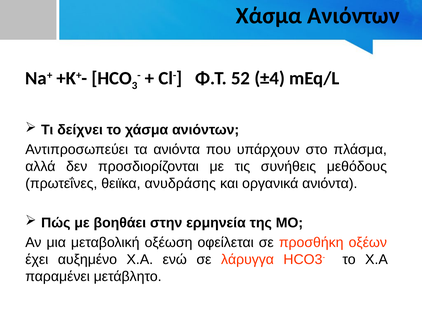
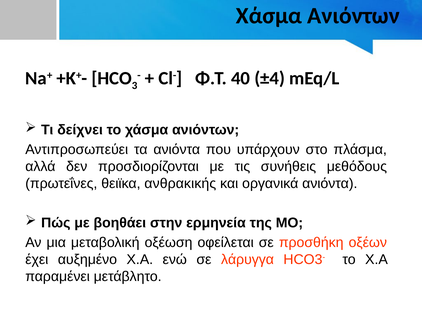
52: 52 -> 40 (241, 78)
ανυδράσης: ανυδράσης -> ανθρακικής (180, 183)
